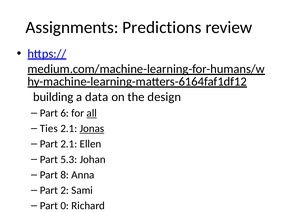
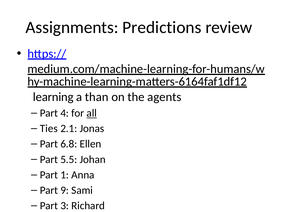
building: building -> learning (53, 97)
data: data -> than (97, 97)
design: design -> agents (164, 97)
6: 6 -> 4 (65, 113)
Jonas underline: present -> none (92, 128)
Part 2.1: 2.1 -> 6.8 (69, 144)
5.3: 5.3 -> 5.5 (69, 159)
8: 8 -> 1 (65, 174)
2: 2 -> 9 (65, 190)
0: 0 -> 3 (65, 205)
